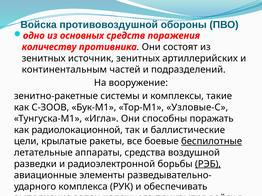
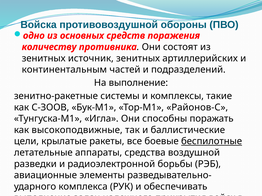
На вооружение: вооружение -> выполнение (138, 83)
Узловые-С: Узловые-С -> Районов-С (197, 108)
радиолокационной: радиолокационной -> высокоподвижные (77, 130)
РЭБ underline: present -> none (208, 164)
